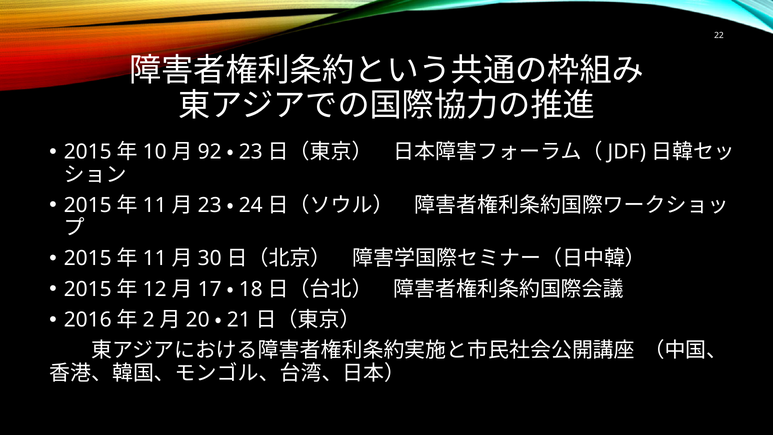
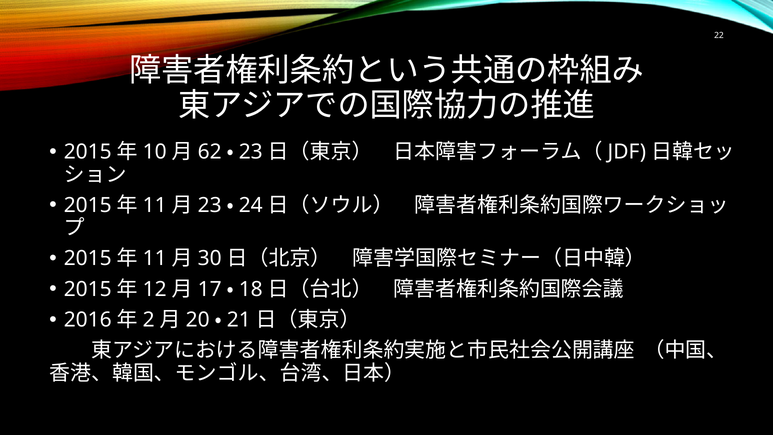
92: 92 -> 62 (210, 152)
